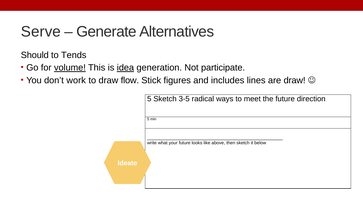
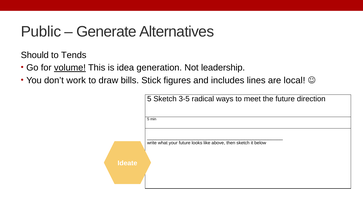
Serve: Serve -> Public (41, 32)
idea underline: present -> none (125, 68)
participate: participate -> leadership (223, 68)
flow: flow -> bills (130, 80)
are draw: draw -> local (294, 80)
